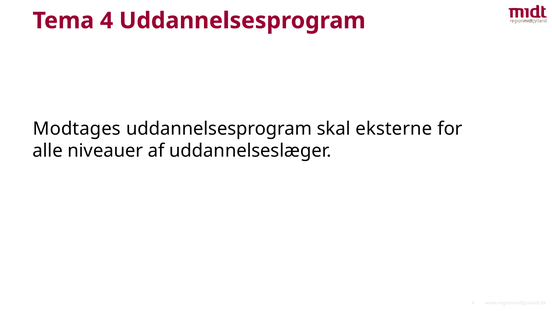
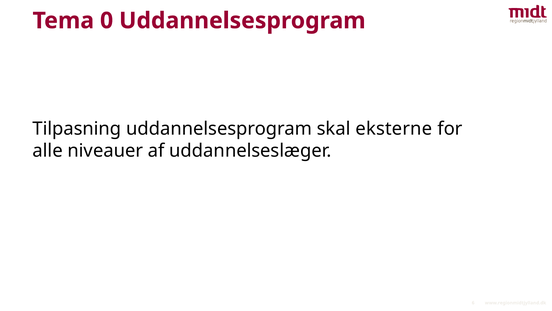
4: 4 -> 0 (107, 21)
Modtages: Modtages -> Tilpasning (77, 128)
